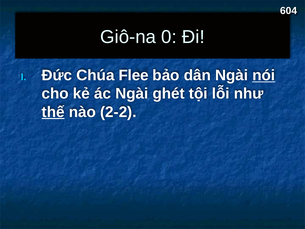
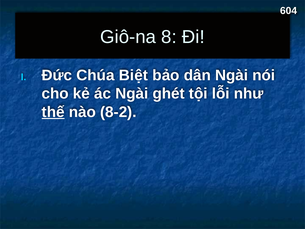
0: 0 -> 8 (169, 37)
Flee: Flee -> Biệt (133, 75)
nói underline: present -> none (264, 75)
2-2: 2-2 -> 8-2 (118, 112)
